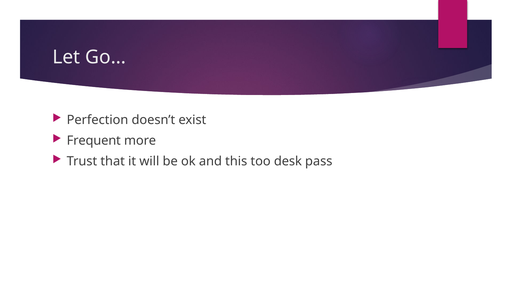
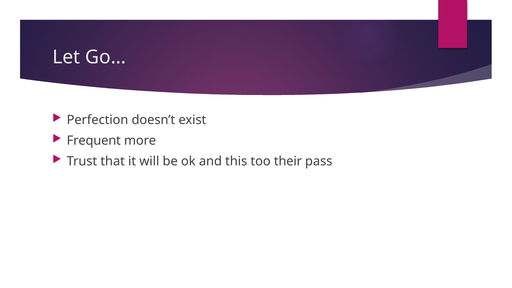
desk: desk -> their (288, 161)
